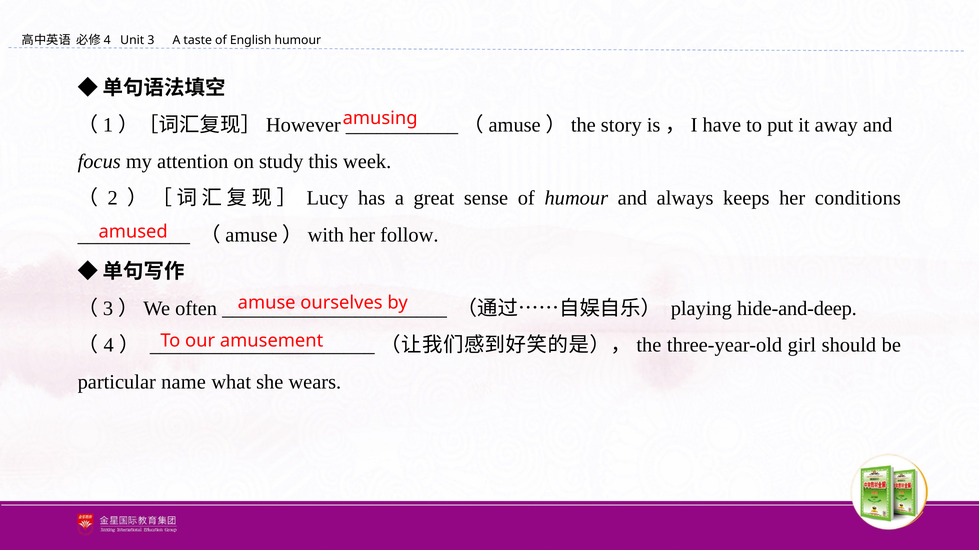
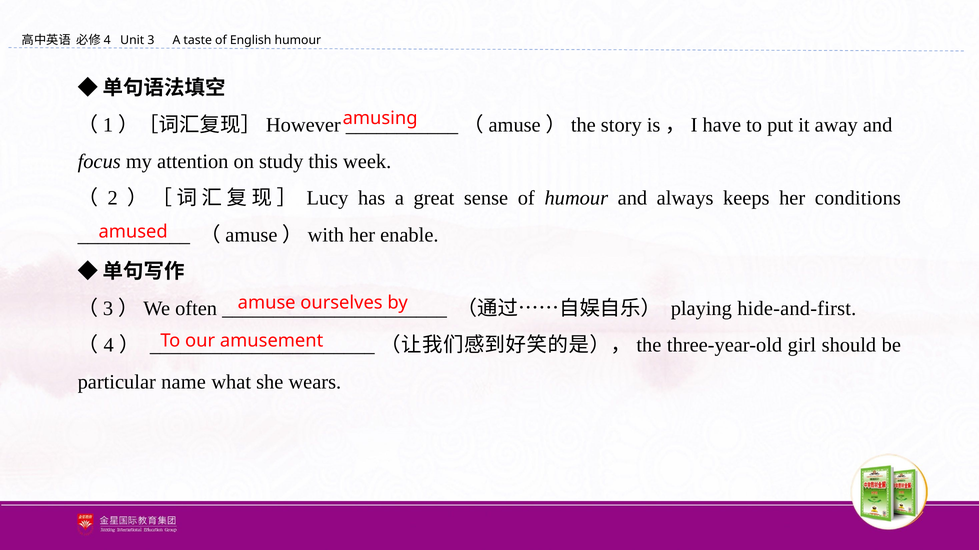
follow: follow -> enable (409, 235)
hide-and-deep: hide-and-deep -> hide-and-first (797, 309)
